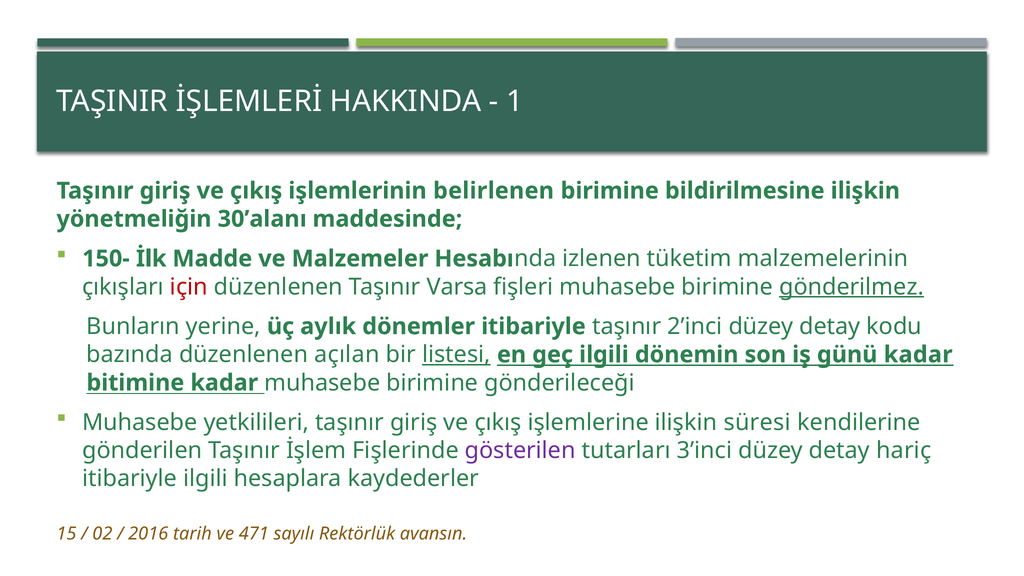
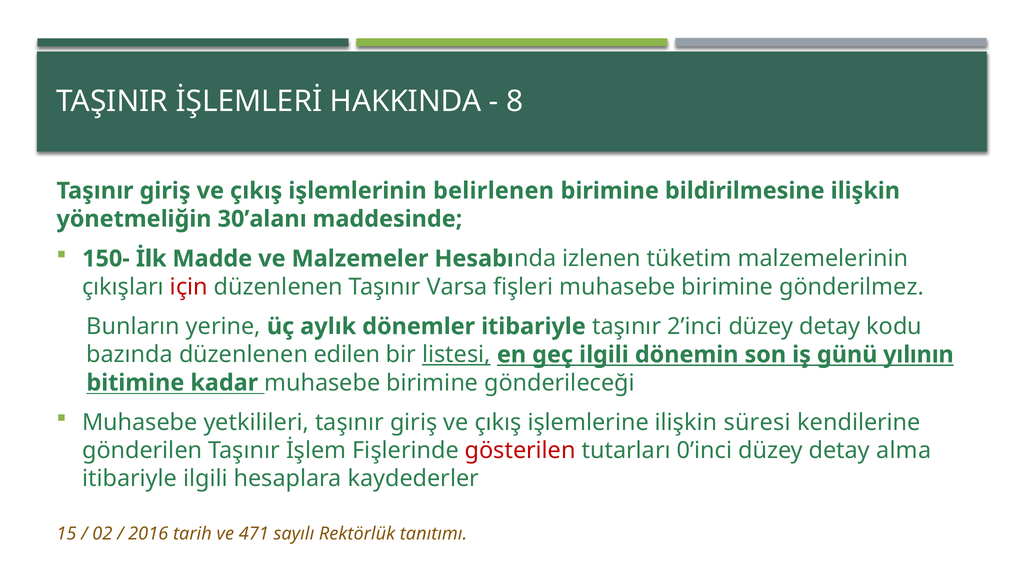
1: 1 -> 8 (515, 101)
gönderilmez underline: present -> none (852, 287)
açılan: açılan -> edilen (347, 355)
günü kadar: kadar -> yılının (918, 355)
gösterilen colour: purple -> red (520, 451)
3’inci: 3’inci -> 0’inci (705, 451)
hariç: hariç -> alma (904, 451)
avansın: avansın -> tanıtımı (434, 534)
